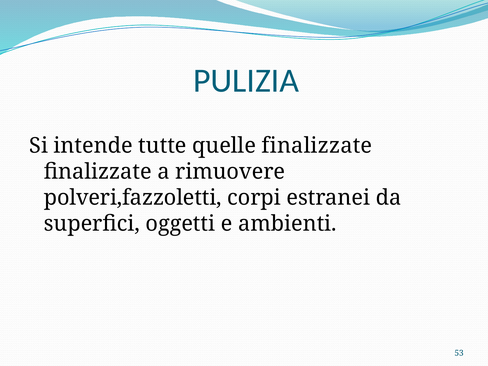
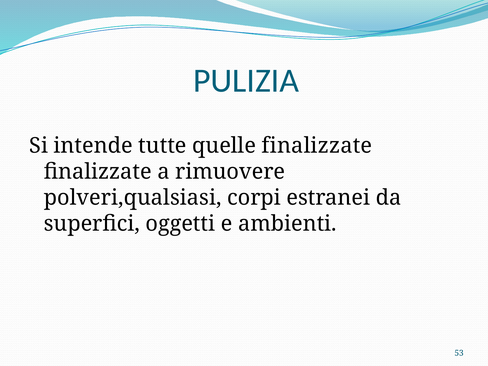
polveri,fazzoletti: polveri,fazzoletti -> polveri,qualsiasi (133, 198)
